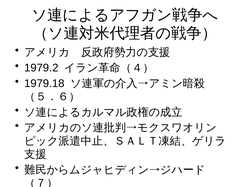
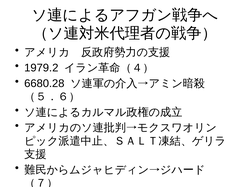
1979.18: 1979.18 -> 6680.28 (44, 84)
